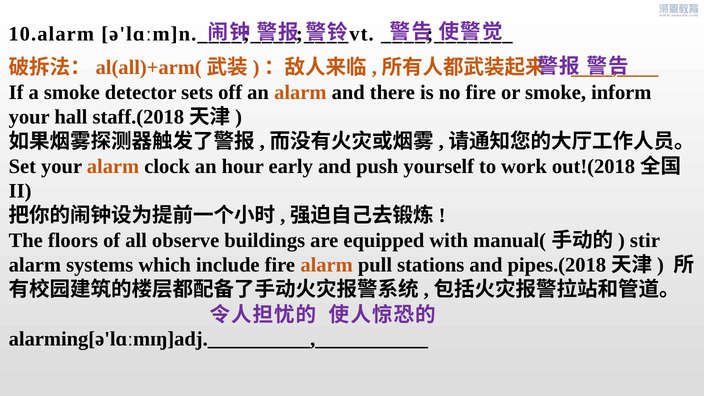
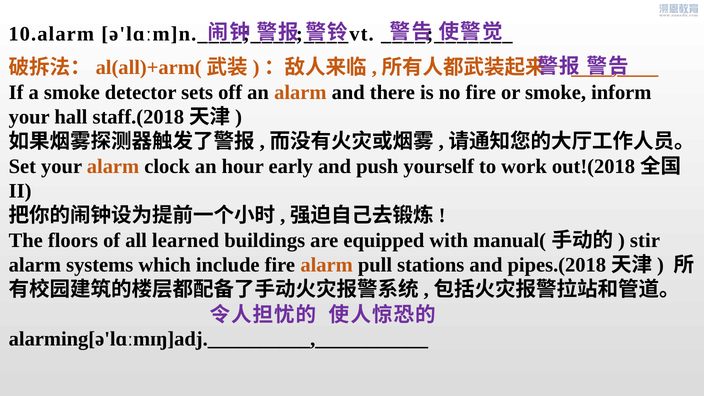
observe: observe -> learned (186, 240)
